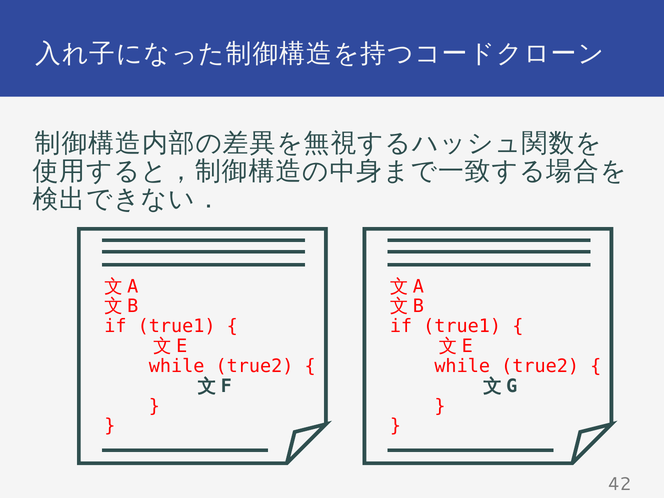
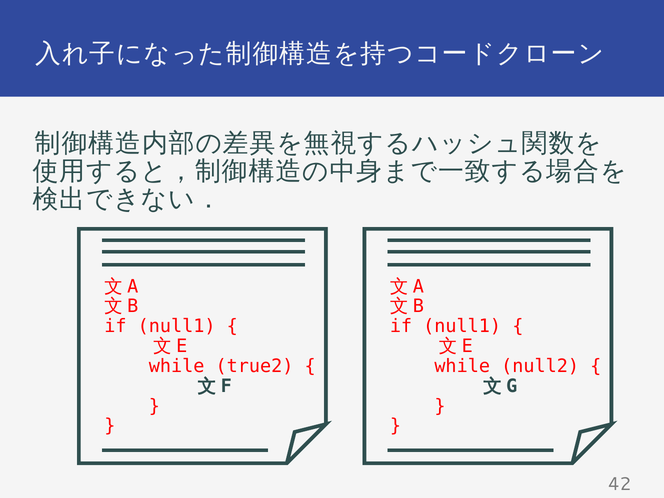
true1: true1 -> null1 (177, 326)
true1: true1 -> null1 (462, 326)
true2: true2 -> null2 (540, 366)
